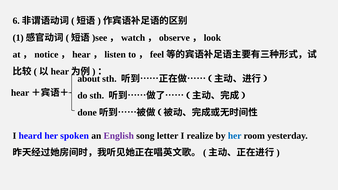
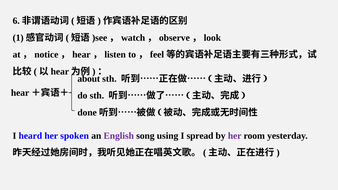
letter: letter -> using (168, 136)
realize: realize -> spread (200, 136)
her colour: blue -> purple (235, 136)
